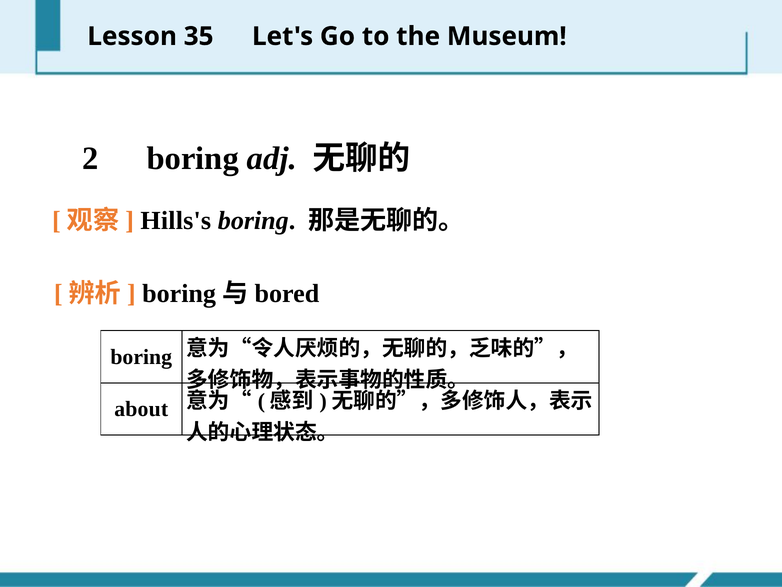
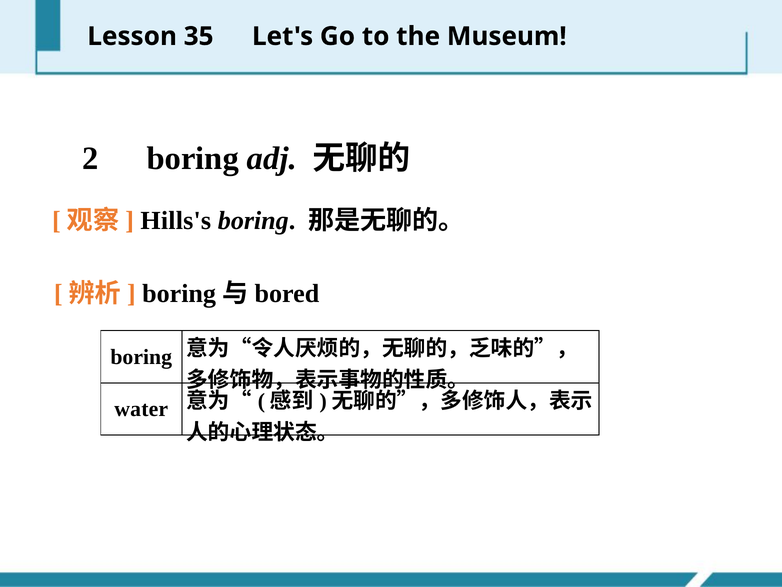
about: about -> water (141, 409)
